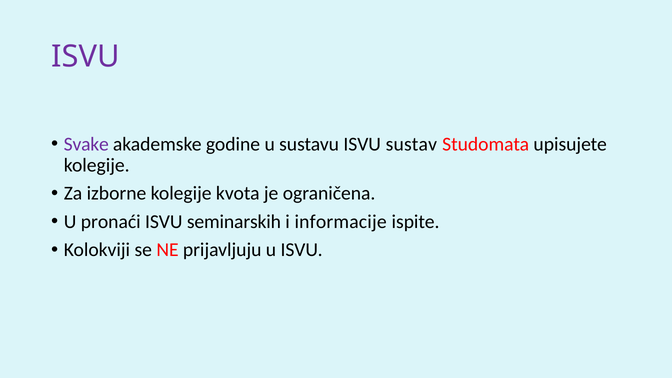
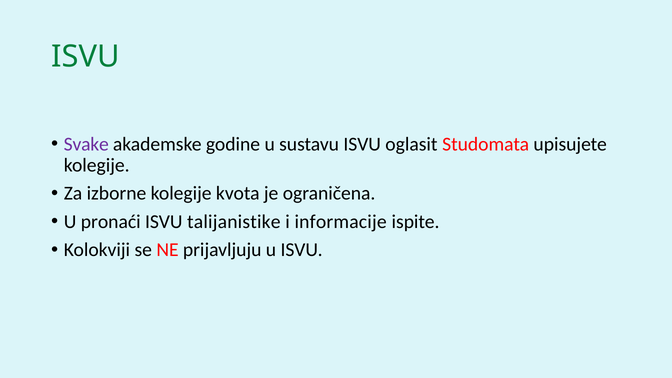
ISVU colour: purple -> green (85, 56)
sustav: sustav -> oglasit (411, 144)
seminarskih: seminarskih -> talijanistike (234, 222)
